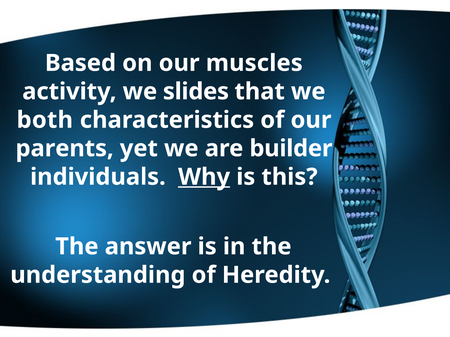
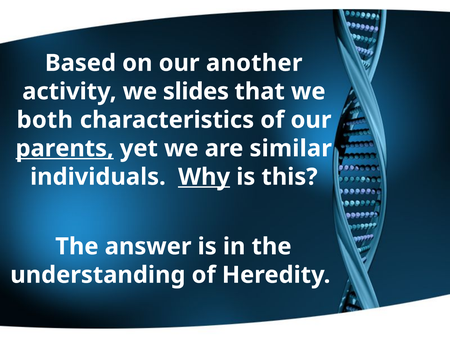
muscles: muscles -> another (254, 63)
parents underline: none -> present (65, 149)
builder: builder -> similar (291, 149)
